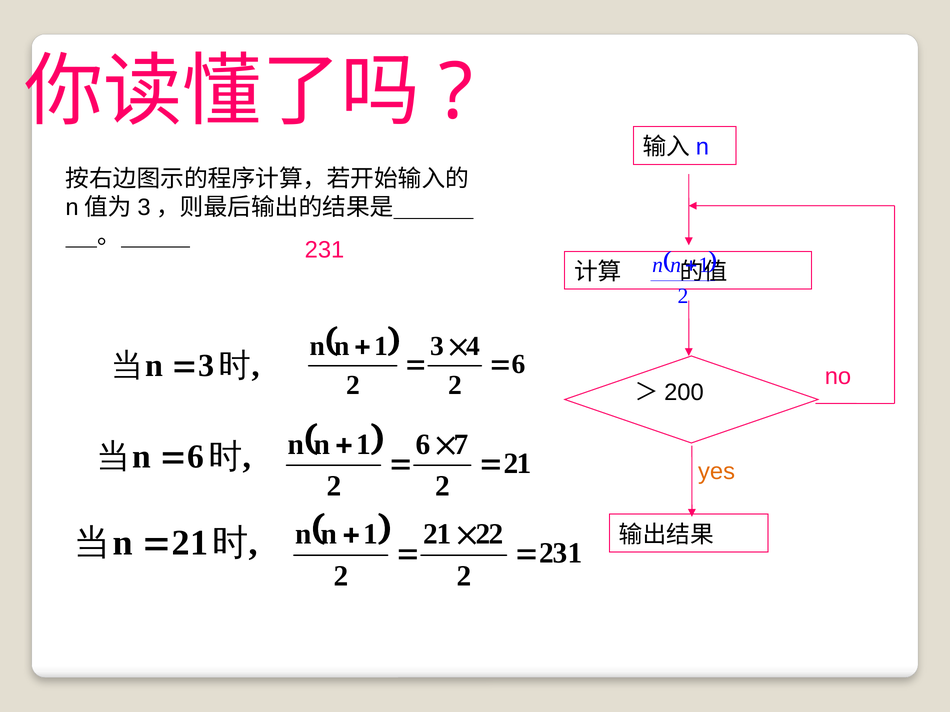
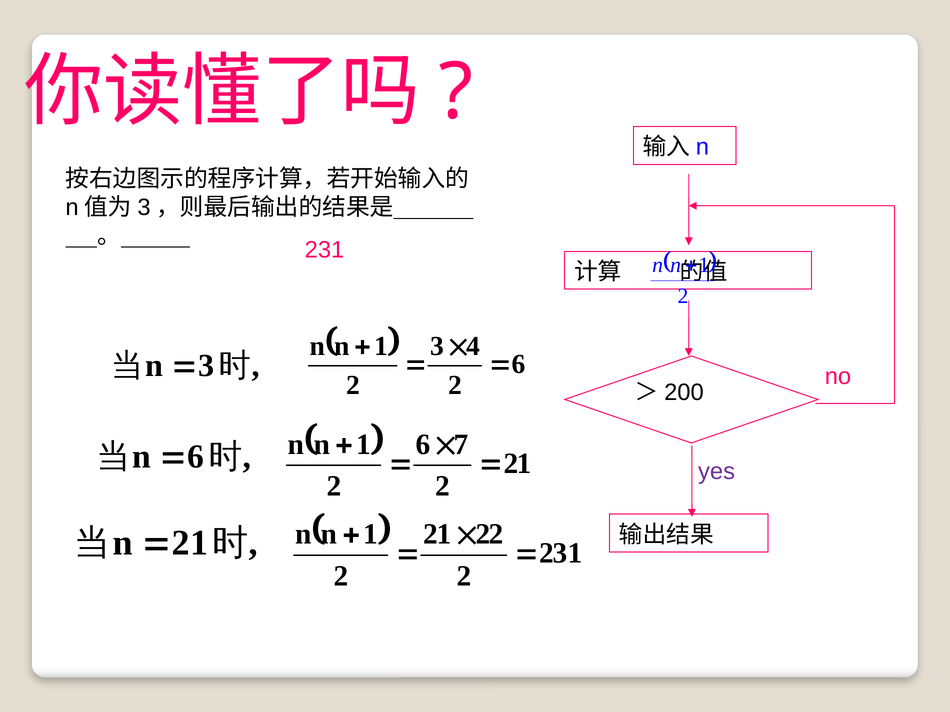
yes colour: orange -> purple (717, 472)
